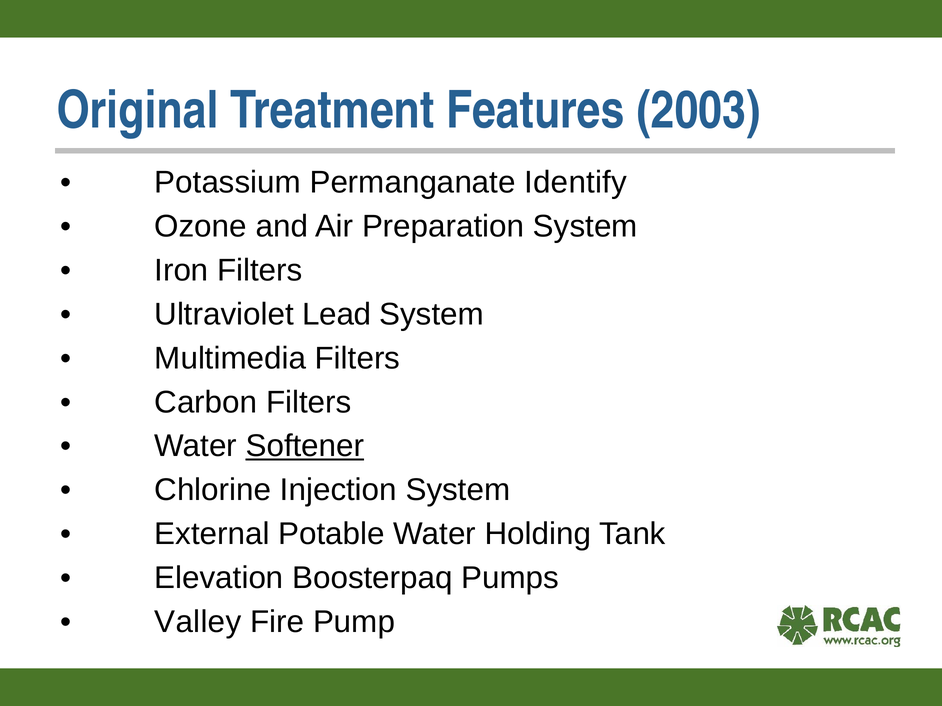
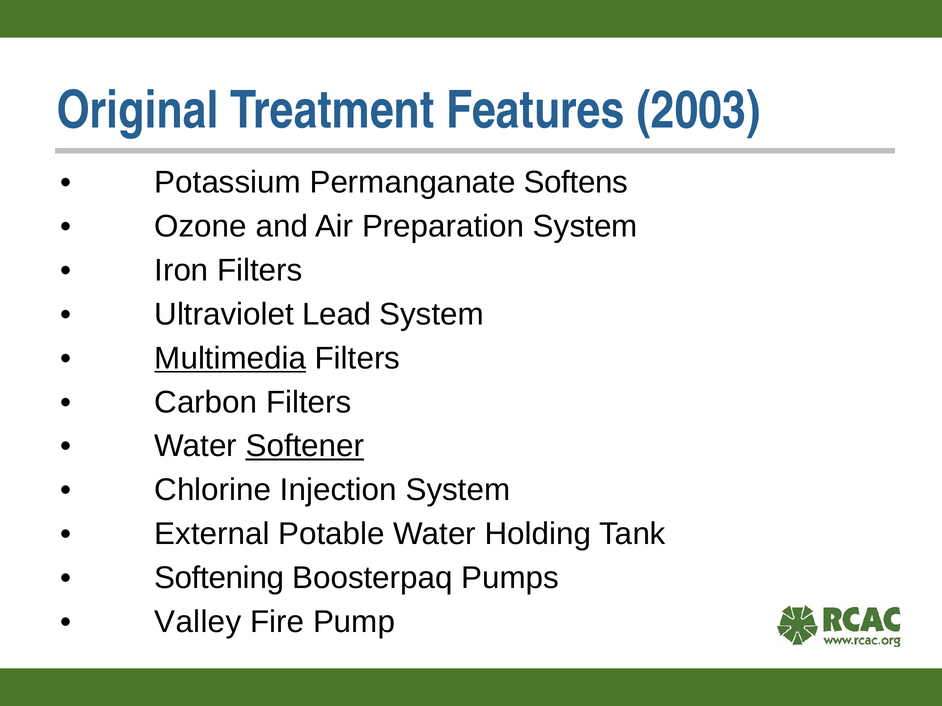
Identify: Identify -> Softens (576, 183)
Multimedia underline: none -> present (230, 359)
Elevation: Elevation -> Softening (219, 578)
